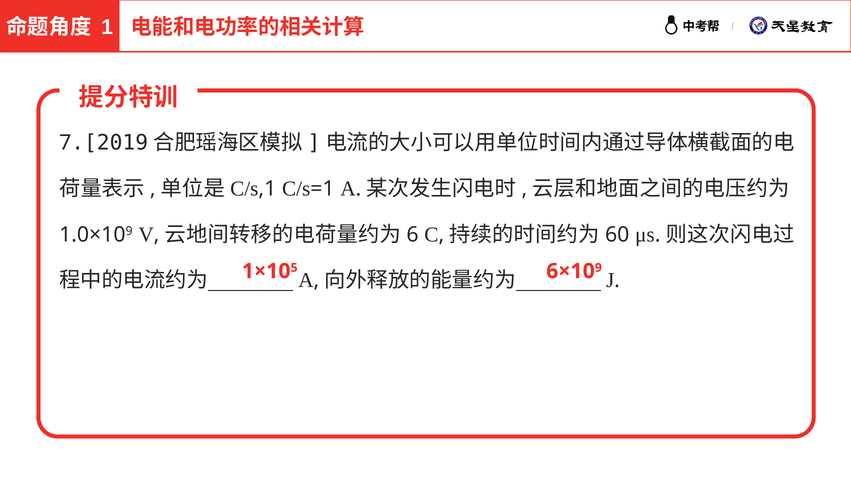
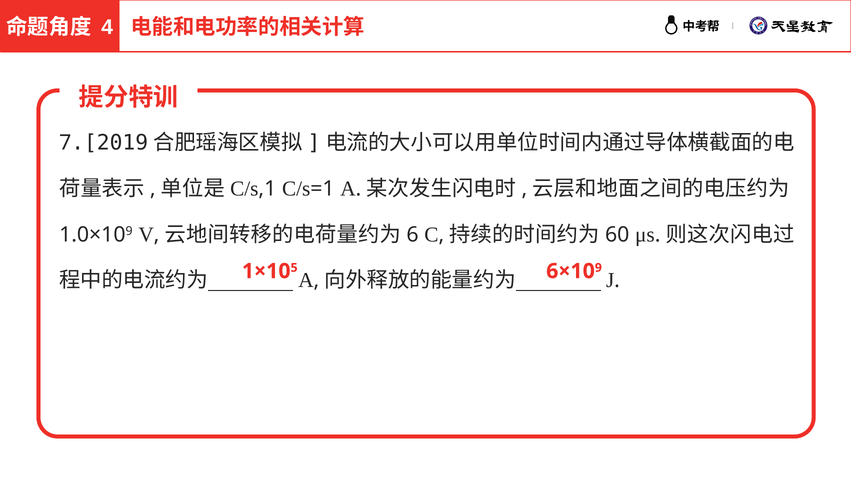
1: 1 -> 4 (107, 27)
